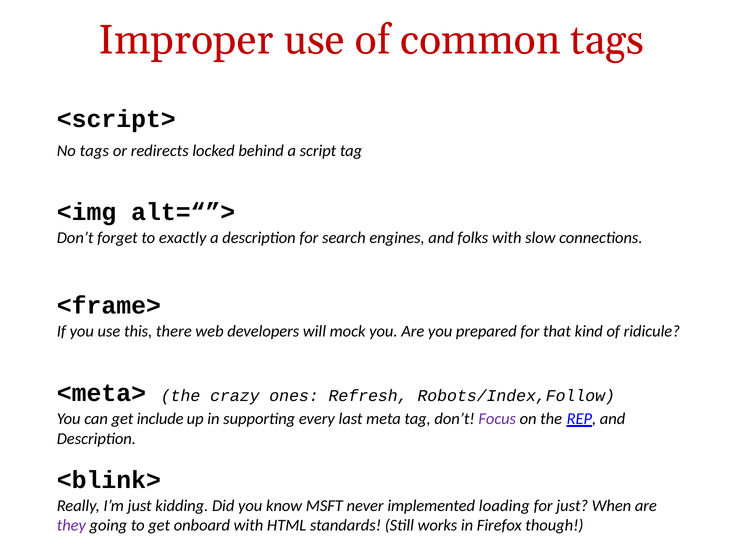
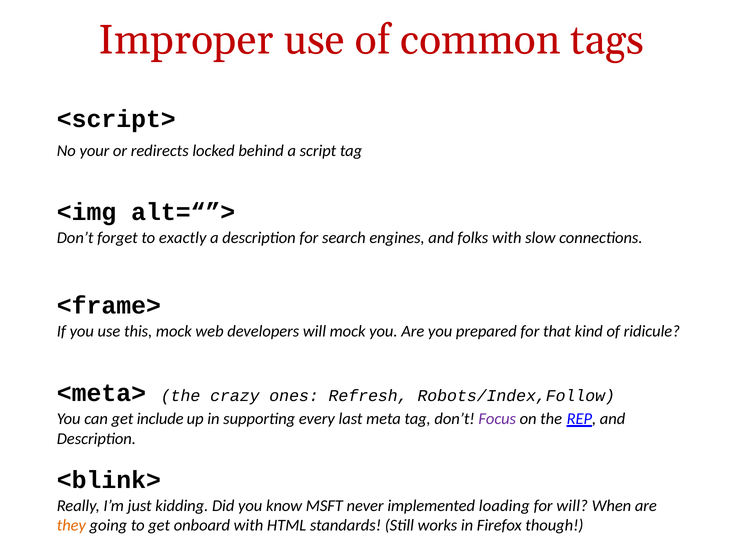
No tags: tags -> your (94, 151)
this there: there -> mock (174, 332)
for just: just -> will (572, 506)
they colour: purple -> orange (71, 526)
